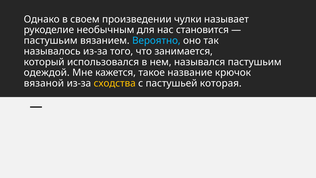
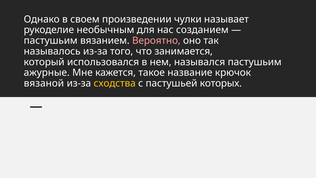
становится: становится -> созданием (202, 30)
Вероятно colour: light blue -> pink (156, 41)
одеждой: одеждой -> ажурные (47, 73)
которая: которая -> которых (221, 83)
